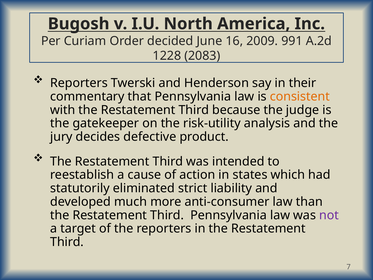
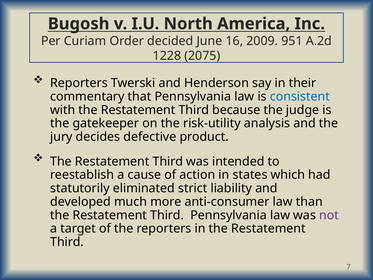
991: 991 -> 951 (292, 41)
2083: 2083 -> 2075 (202, 56)
consistent colour: orange -> blue (300, 96)
